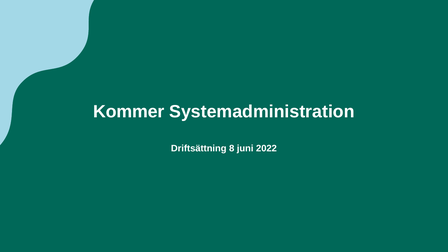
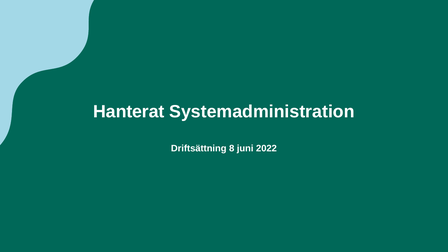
Kommer: Kommer -> Hanterat (129, 112)
